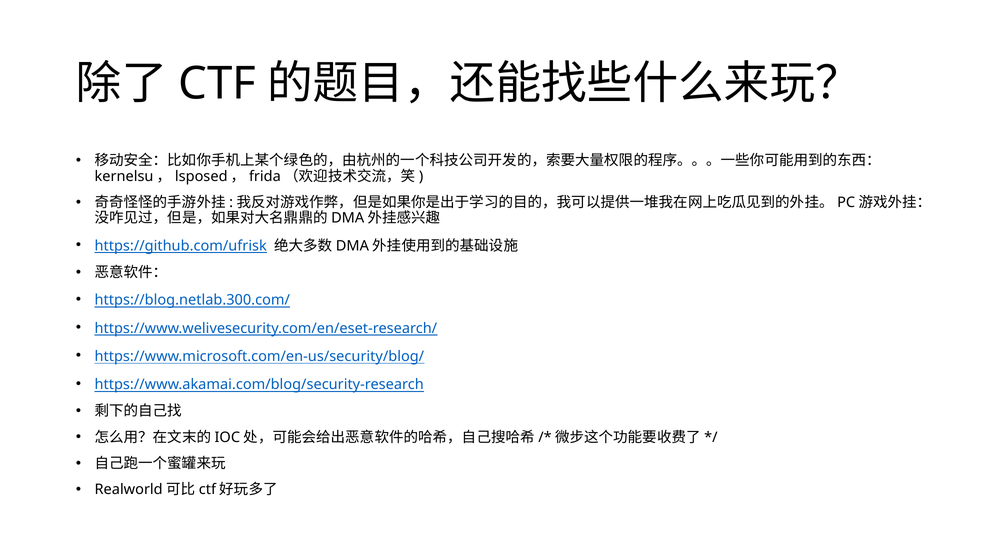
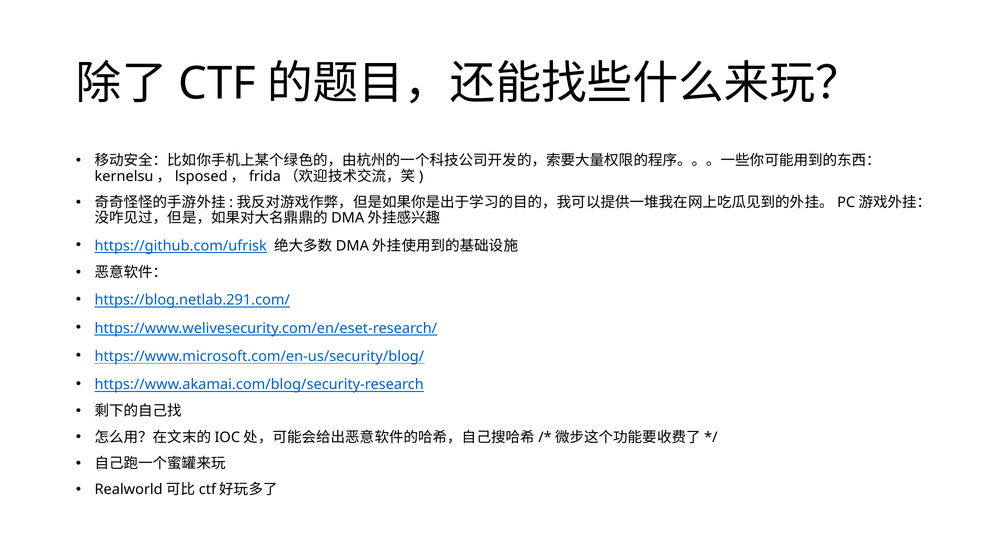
https://blog.netlab.300.com/: https://blog.netlab.300.com/ -> https://blog.netlab.291.com/ (192, 300)
